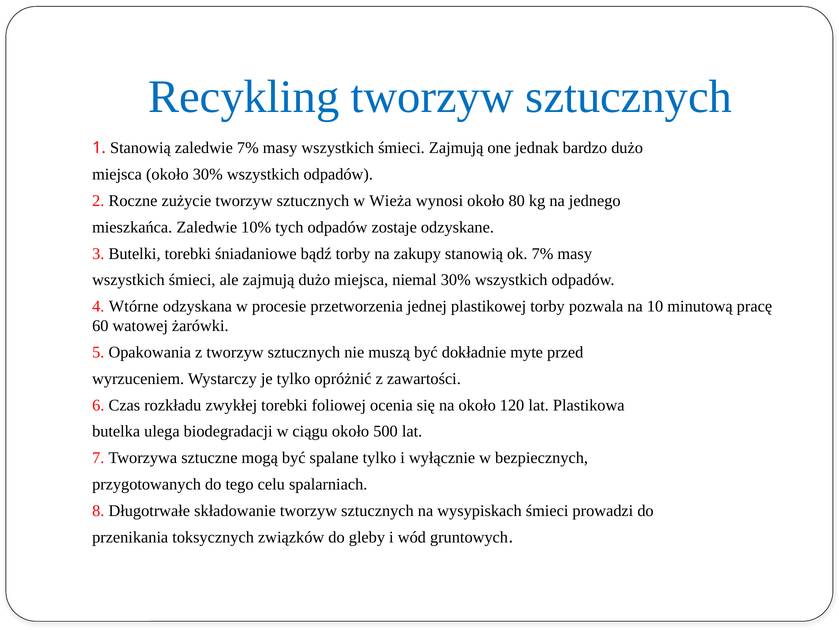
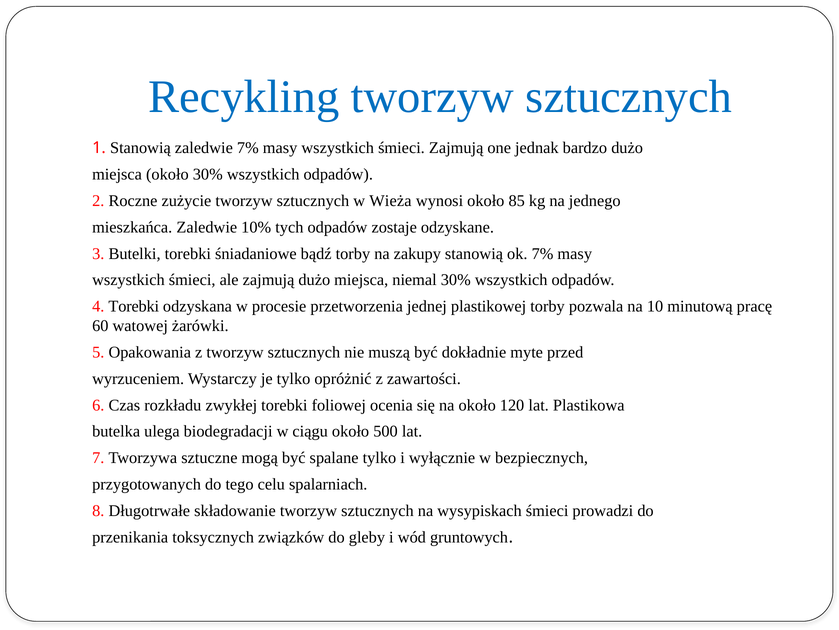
80: 80 -> 85 (517, 201)
4 Wtórne: Wtórne -> Torebki (134, 306)
